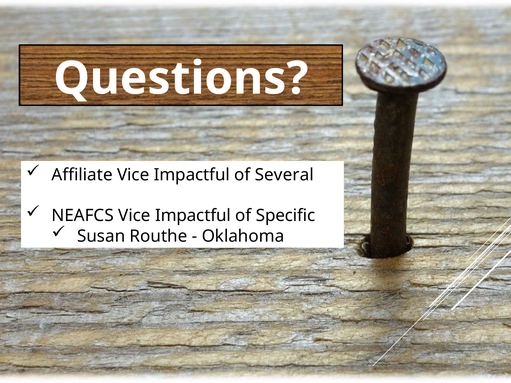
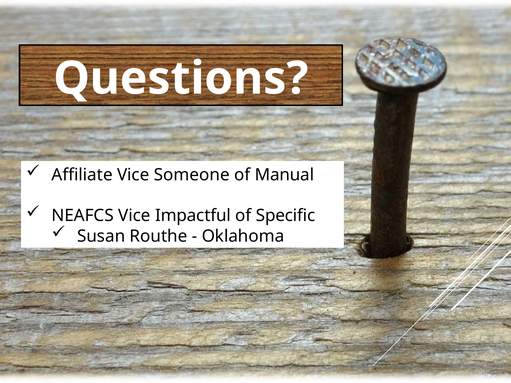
Affiliate Vice Impactful: Impactful -> Someone (192, 175)
Several: Several -> Manual (284, 175)
